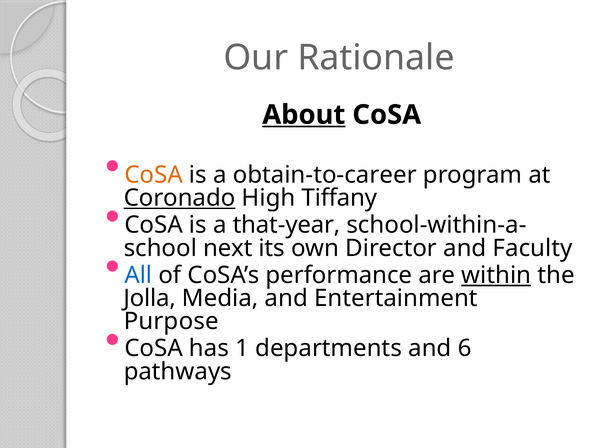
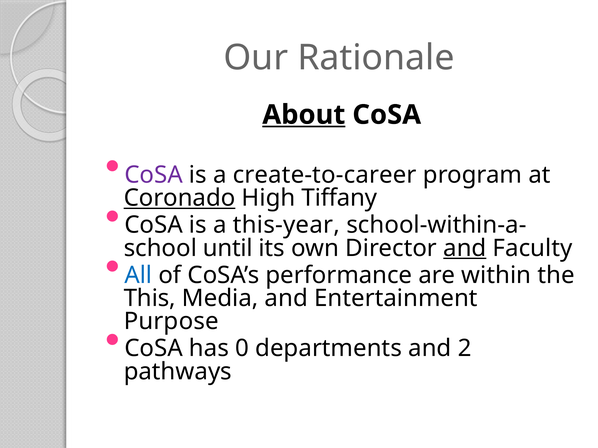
CoSA colour: orange -> purple (154, 175)
obtain-to-career: obtain-to-career -> create-to-career (325, 175)
that-year: that-year -> this-year (286, 225)
next: next -> until (228, 248)
and underline: none -> present (465, 248)
within underline: present -> none (496, 275)
Jolla: Jolla -> This (150, 299)
1: 1 -> 0 (242, 349)
6: 6 -> 2 (465, 349)
